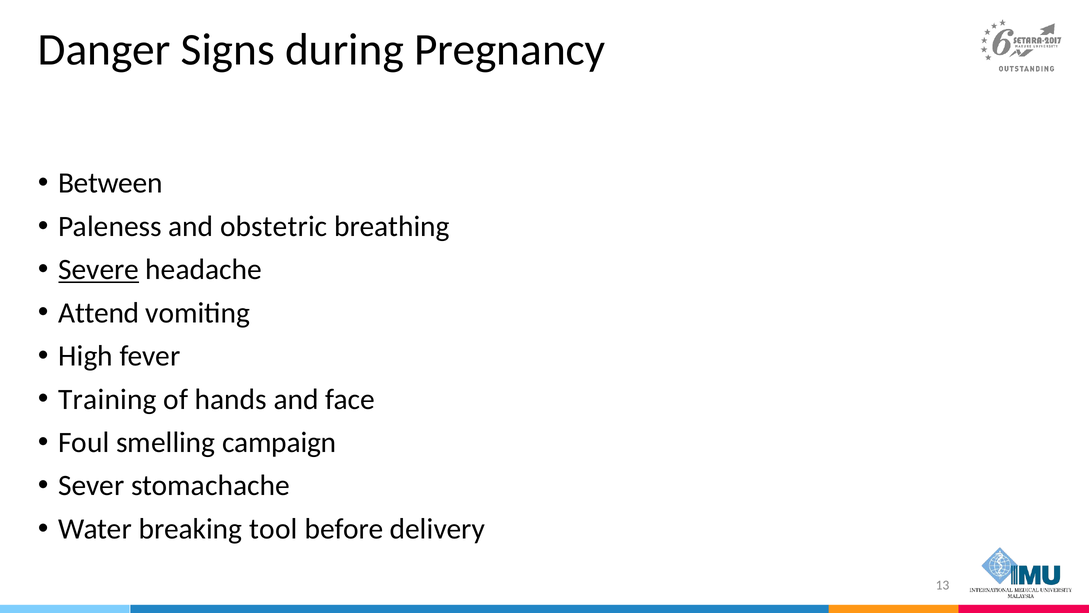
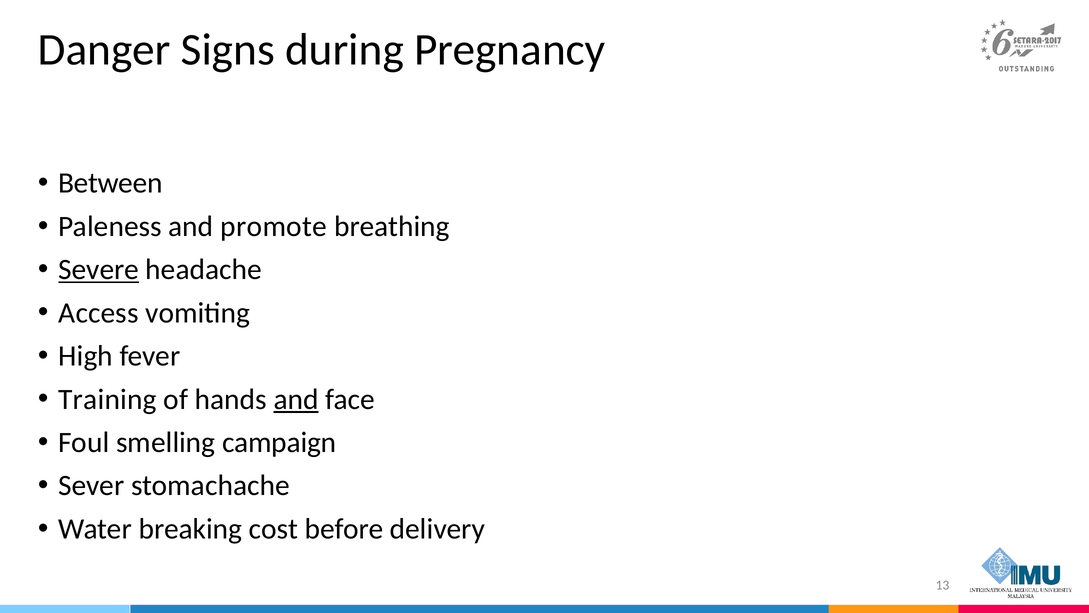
obstetric: obstetric -> promote (274, 226)
Attend: Attend -> Access (99, 313)
and underline: none -> present (296, 399)
tool: tool -> cost (274, 529)
